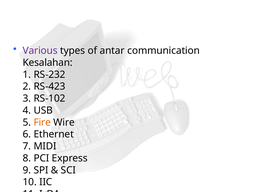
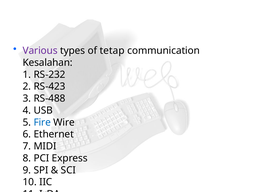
antar: antar -> tetap (112, 50)
RS-102: RS-102 -> RS-488 (50, 98)
Fire colour: orange -> blue (42, 122)
